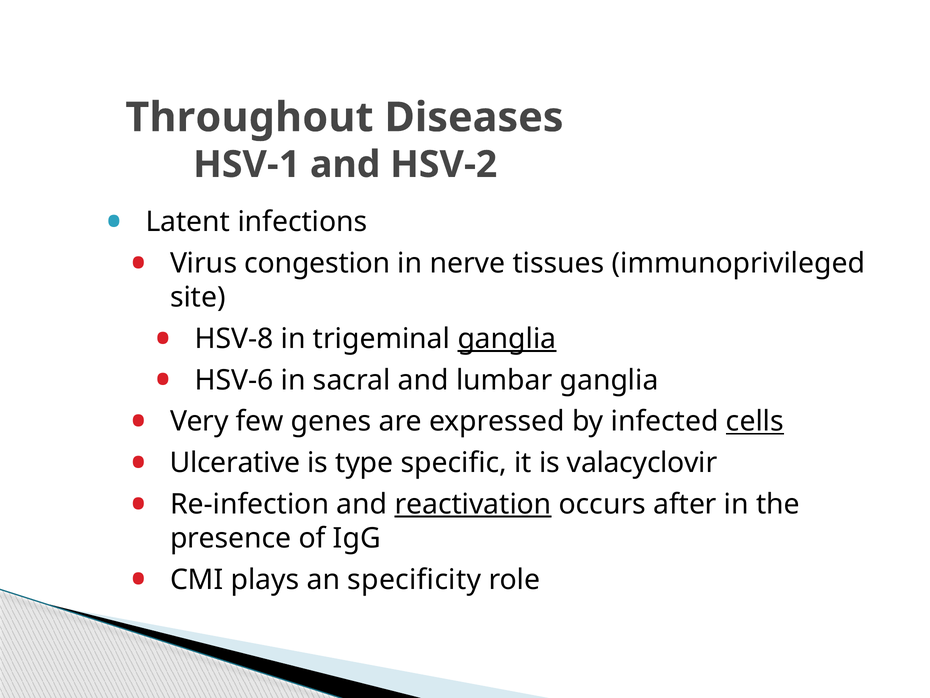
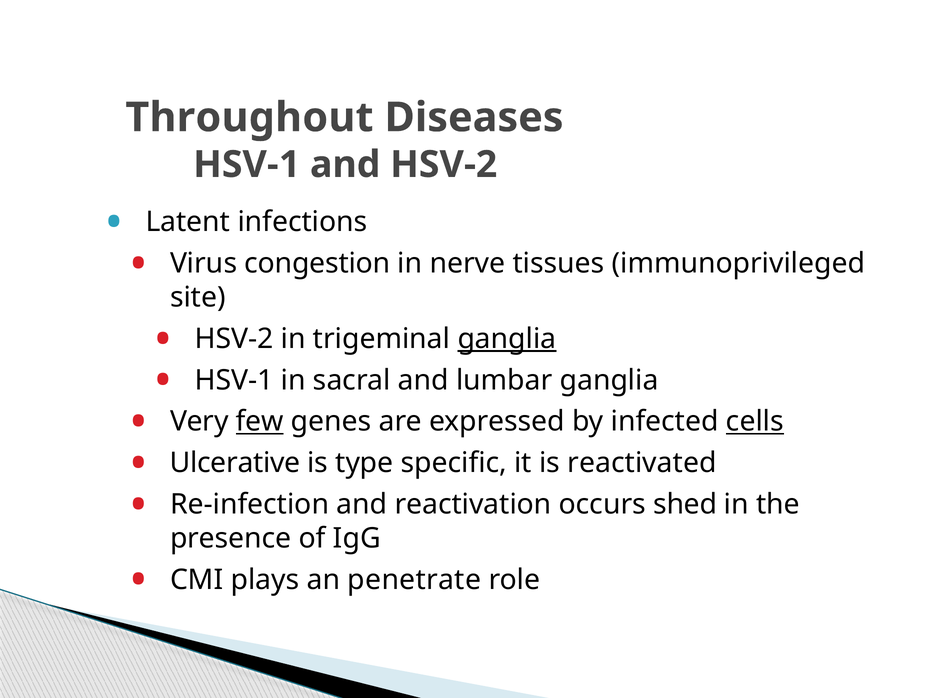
HSV-8: HSV-8 -> HSV-2 (234, 339)
HSV-6: HSV-6 -> HSV-1 (234, 380)
few underline: none -> present (260, 421)
valacyclovir: valacyclovir -> reactivated (642, 463)
reactivation underline: present -> none (473, 504)
after: after -> shed (685, 504)
specificity: specificity -> penetrate (414, 579)
